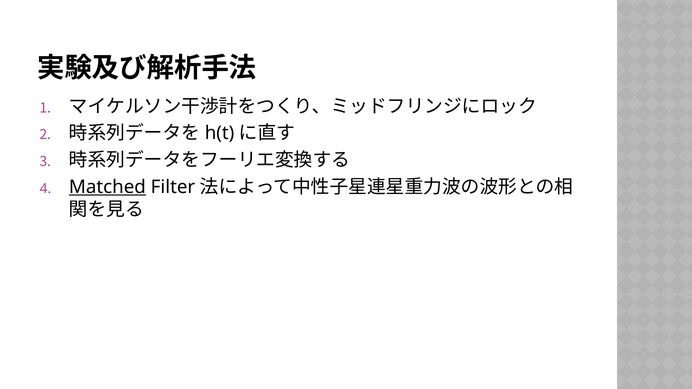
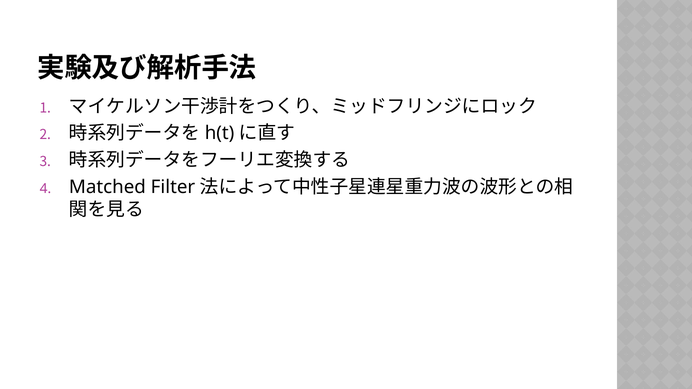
Matched underline: present -> none (107, 187)
